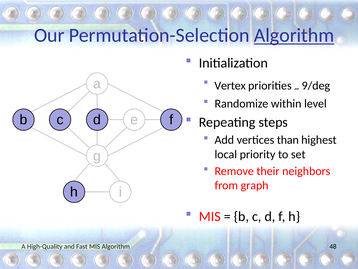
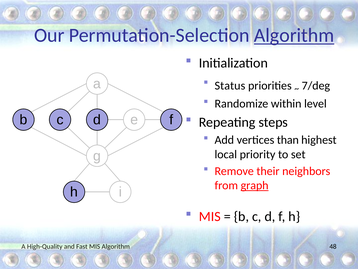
Vertex: Vertex -> Status (230, 86)
9/deg: 9/deg -> 7/deg (316, 86)
graph underline: none -> present (255, 185)
